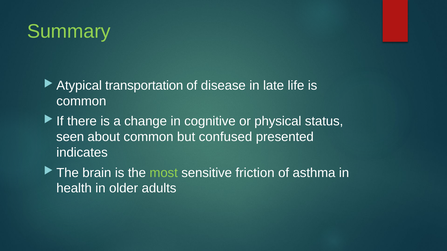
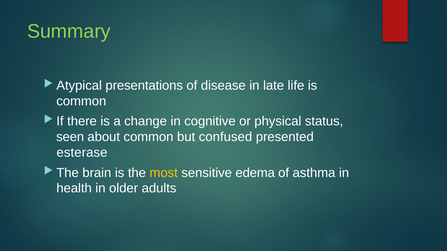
transportation: transportation -> presentations (144, 86)
indicates: indicates -> esterase (82, 153)
most colour: light green -> yellow (164, 173)
friction: friction -> edema (255, 173)
